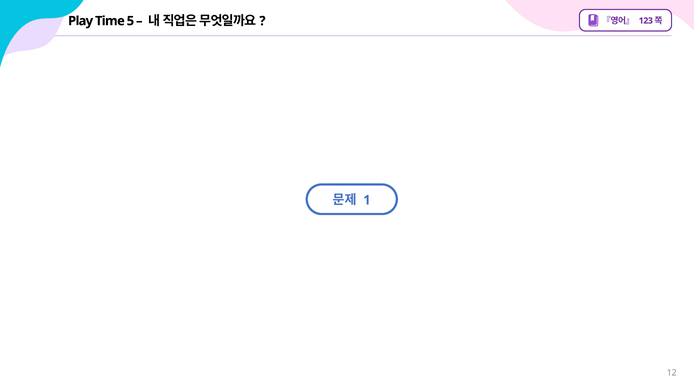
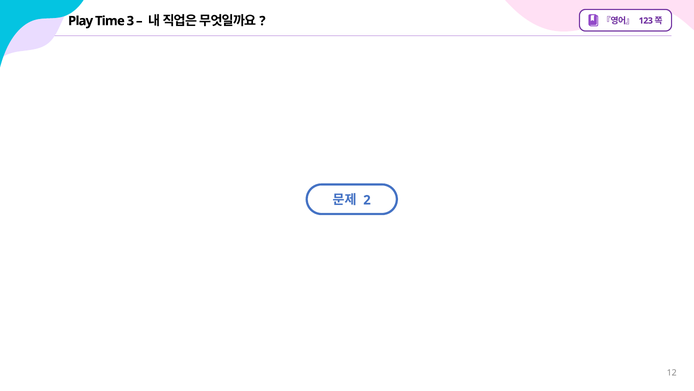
5: 5 -> 3 (130, 21)
1: 1 -> 2 (367, 200)
